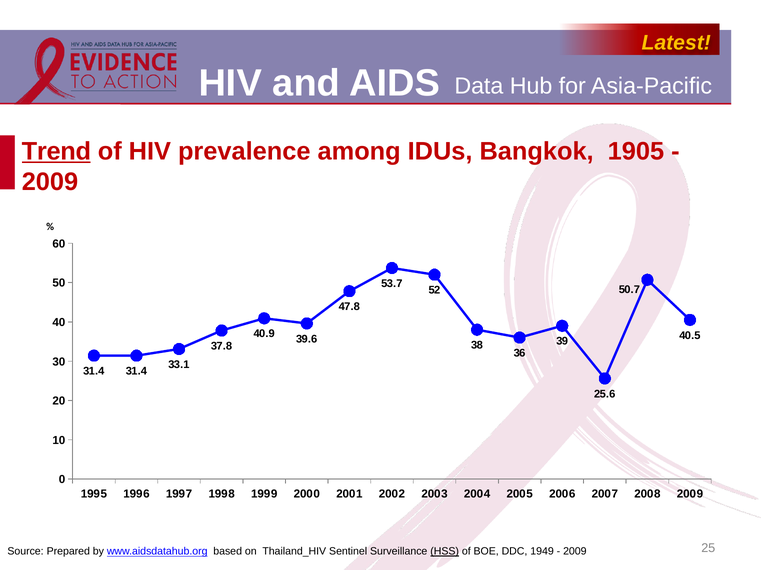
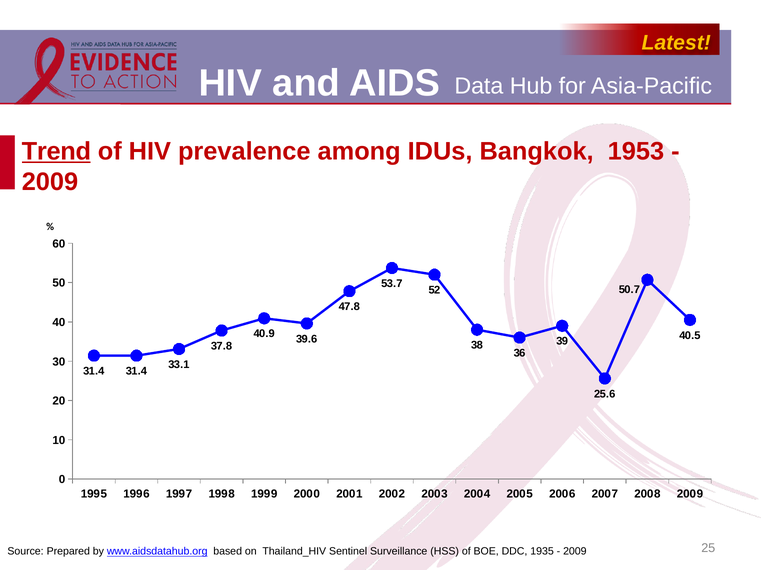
1905: 1905 -> 1953 (636, 152)
HSS underline: present -> none (445, 552)
1949: 1949 -> 1935 (542, 552)
